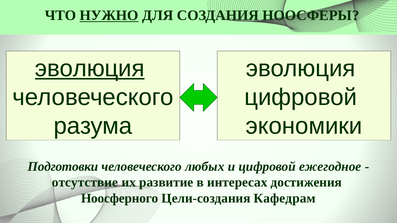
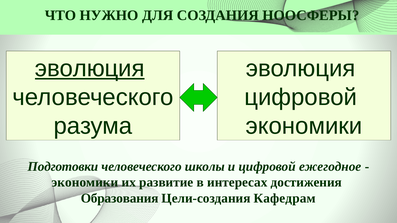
НУЖНО underline: present -> none (109, 15)
любых: любых -> школы (205, 167)
отсутствие: отсутствие -> экономики (85, 183)
Ноосферного: Ноосферного -> Образования (120, 198)
